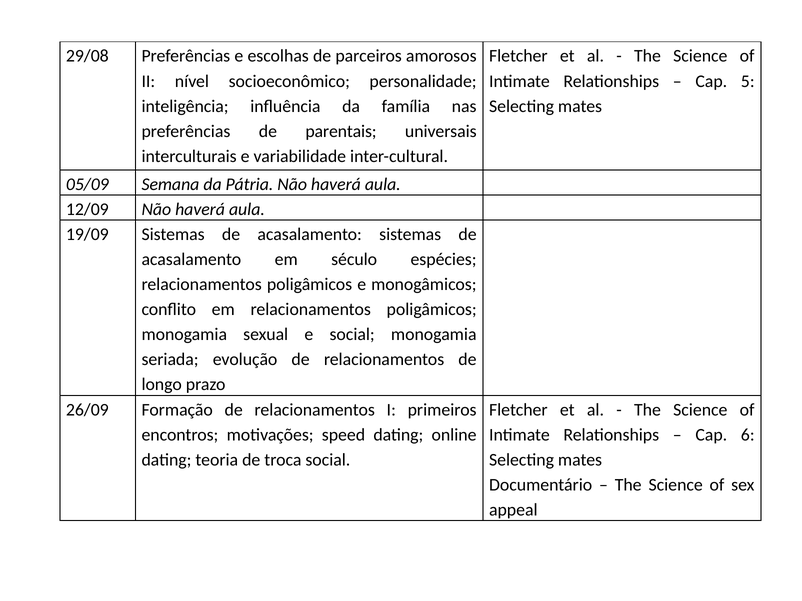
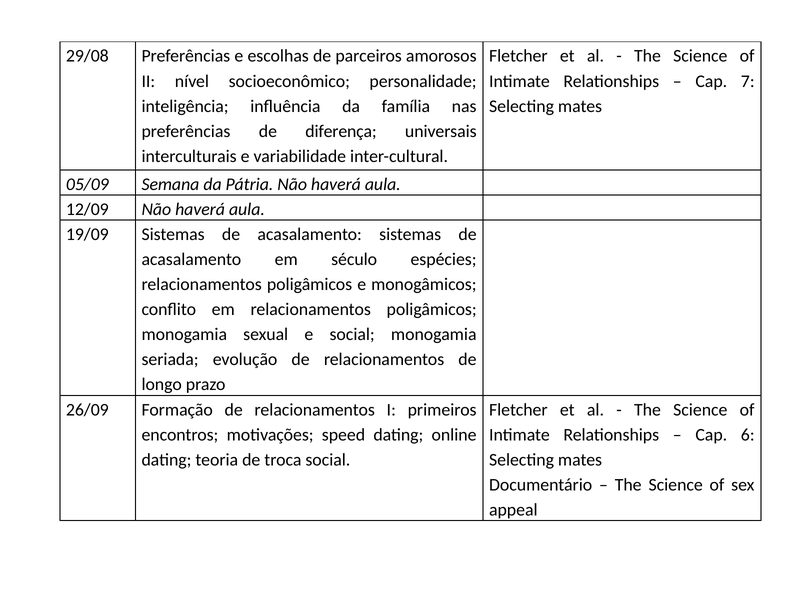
5: 5 -> 7 (748, 81)
parentais: parentais -> diferença (341, 131)
